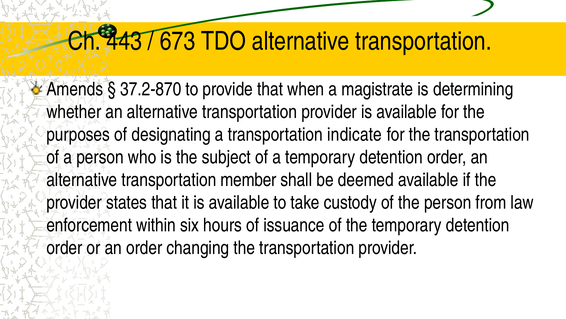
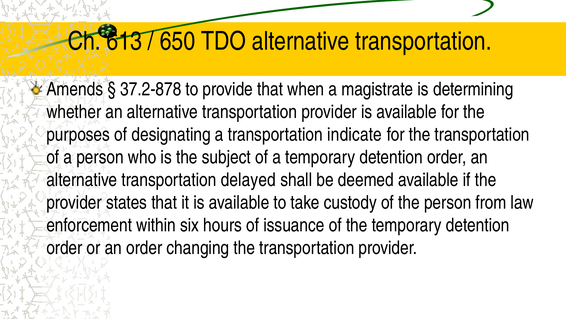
443: 443 -> 613 (124, 41)
673: 673 -> 650 (178, 41)
37.2-870: 37.2-870 -> 37.2-878 (151, 89)
member: member -> delayed (248, 180)
